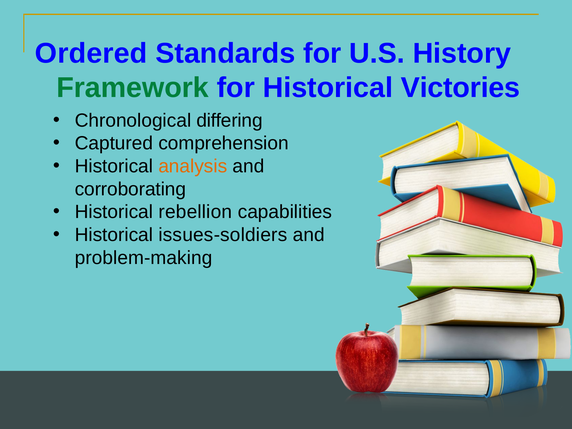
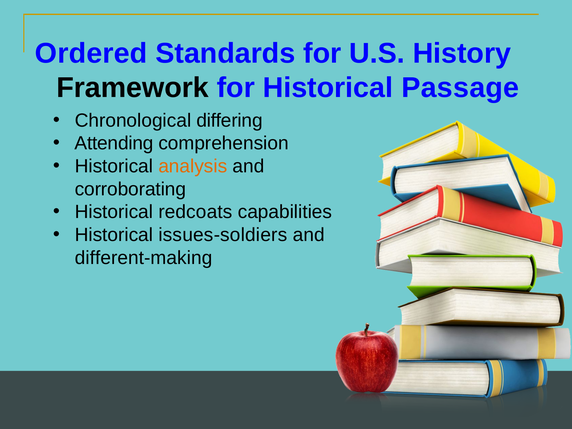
Framework colour: green -> black (133, 88)
Victories: Victories -> Passage (460, 88)
Captured: Captured -> Attending (114, 143)
rebellion: rebellion -> redcoats (195, 212)
problem-making: problem-making -> different-making (144, 258)
